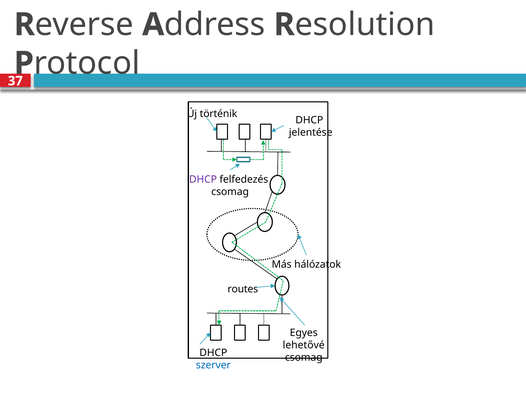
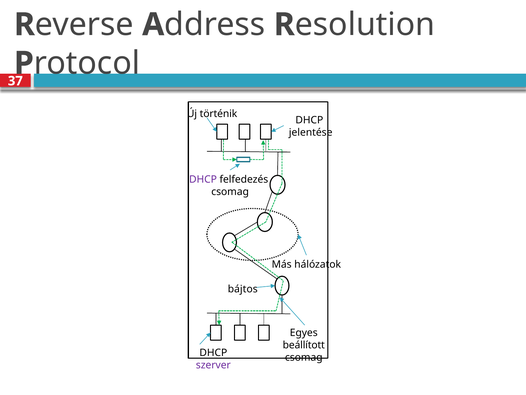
routes: routes -> bájtos (243, 289)
lehetővé: lehetővé -> beállított (304, 345)
szerver colour: blue -> purple (213, 365)
